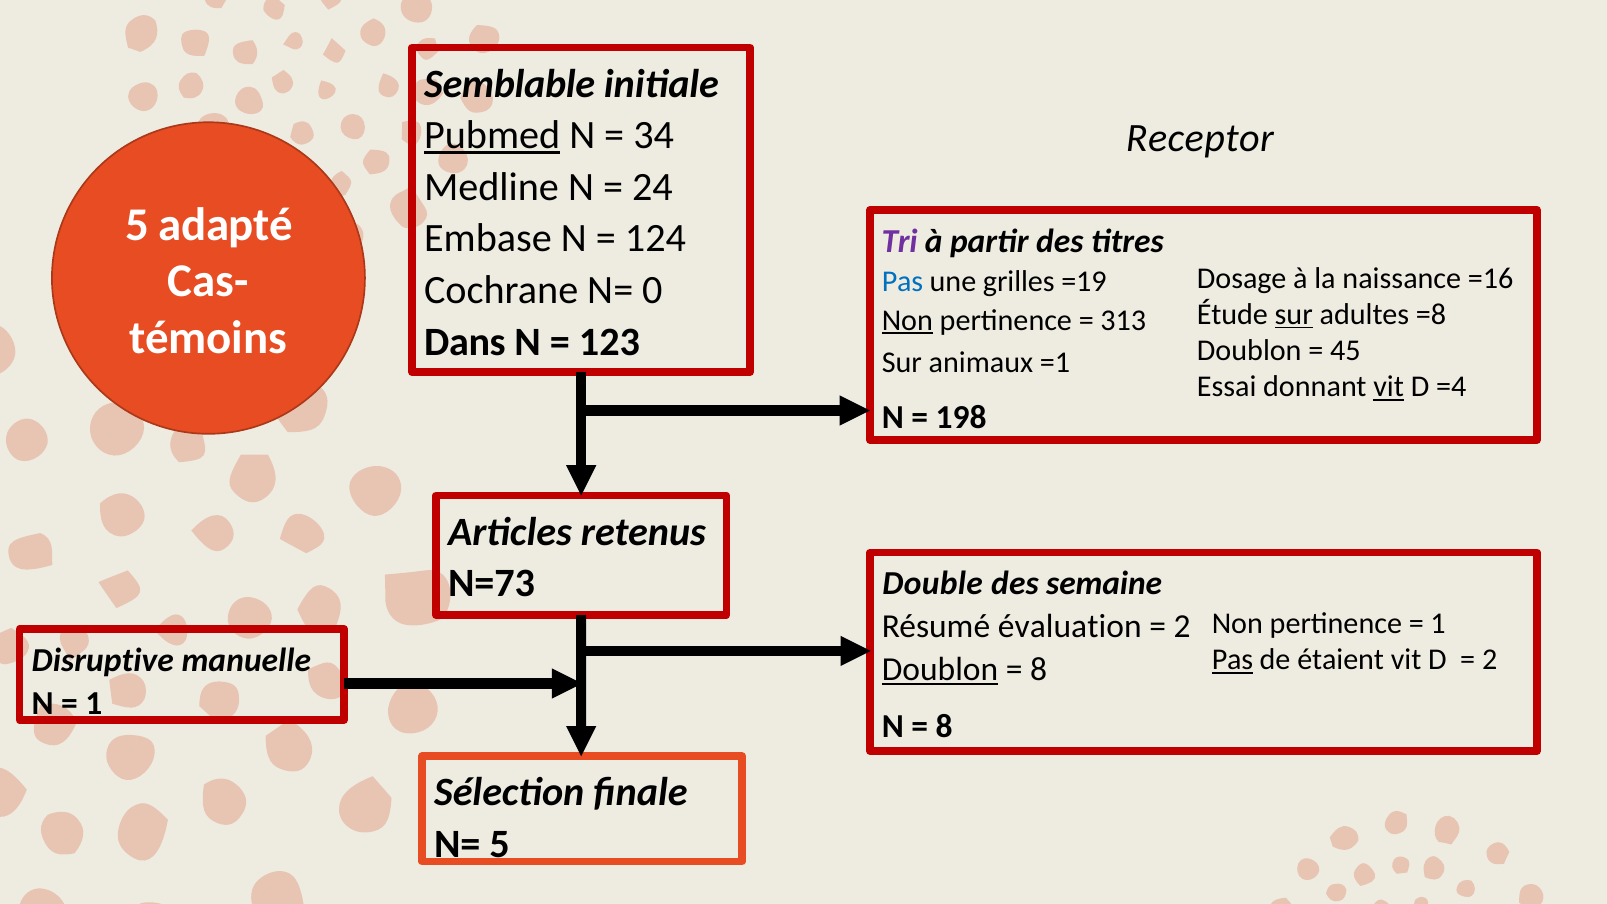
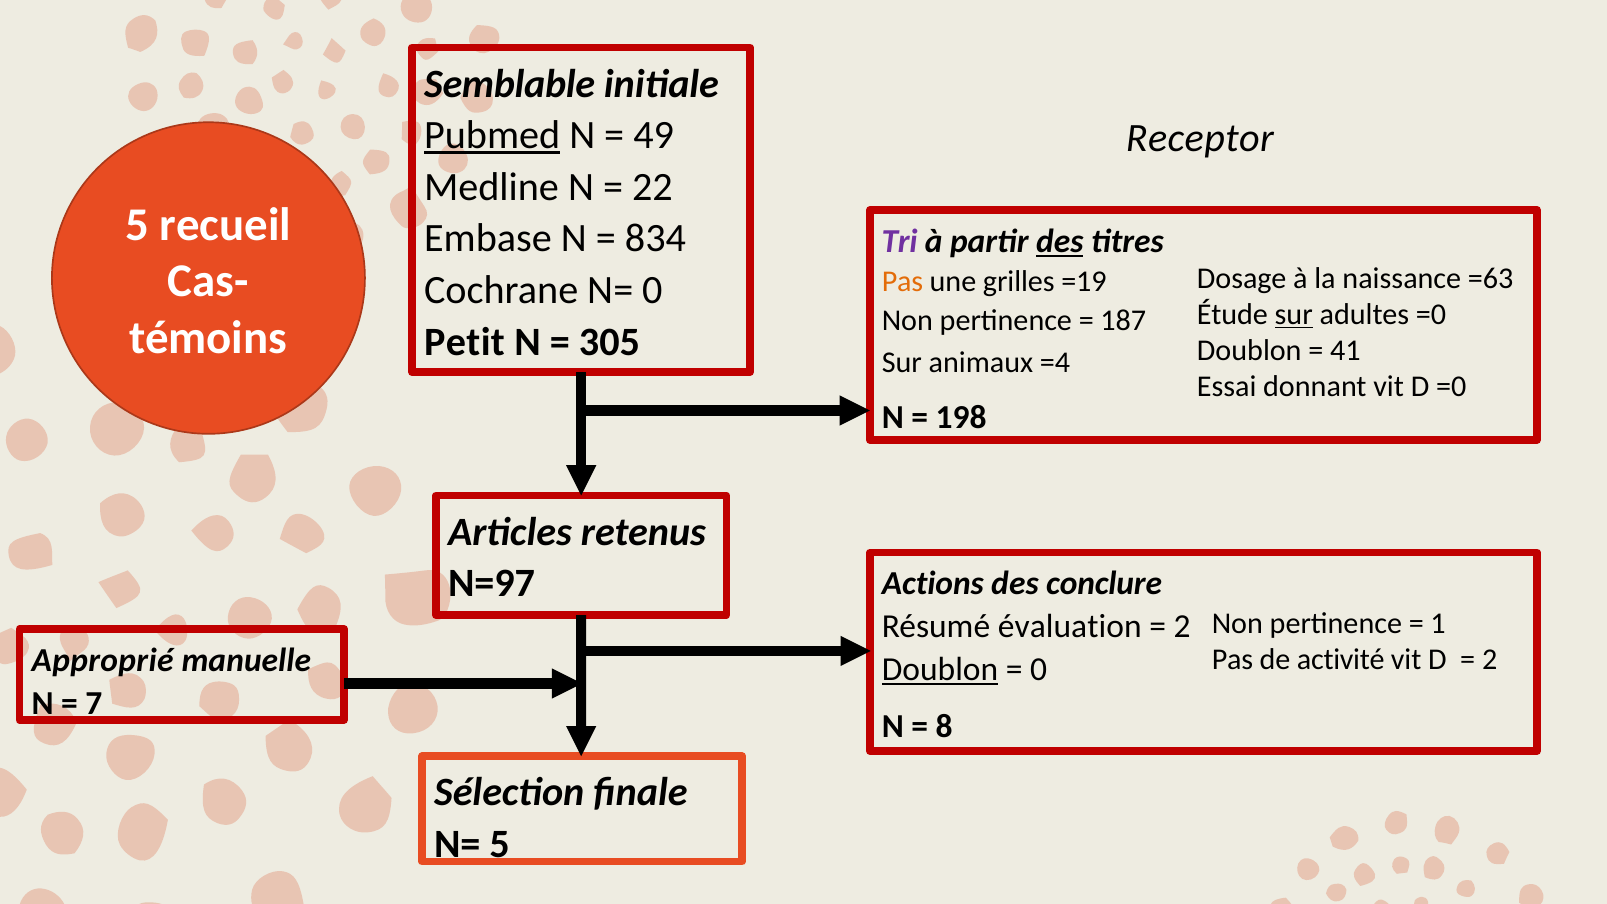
34: 34 -> 49 (654, 135)
24: 24 -> 22 (652, 187)
adapté: adapté -> recueil (225, 225)
124: 124 -> 834 (656, 239)
des underline: none -> present (1060, 241)
=16: =16 -> =63 (1491, 278)
Pas colour: blue -> orange (903, 282)
adultes =8: =8 -> =0 (1431, 314)
Non underline: present -> none (907, 320)
313: 313 -> 187 (1123, 320)
Dans: Dans -> Petit (465, 342)
123: 123 -> 305 (609, 342)
45: 45 -> 41 (1345, 351)
=1: =1 -> =4 (1055, 363)
vit underline: present -> none (1389, 387)
D =4: =4 -> =0 (1451, 387)
N=73: N=73 -> N=97 (492, 583)
Double: Double -> Actions (933, 584)
semaine: semaine -> conclure (1104, 584)
Disruptive: Disruptive -> Approprié (103, 660)
Pas underline: present -> none (1233, 660)
étaient: étaient -> activité (1341, 660)
8: 8 -> 0 (1039, 670)
1: 1 -> 7 (94, 703)
